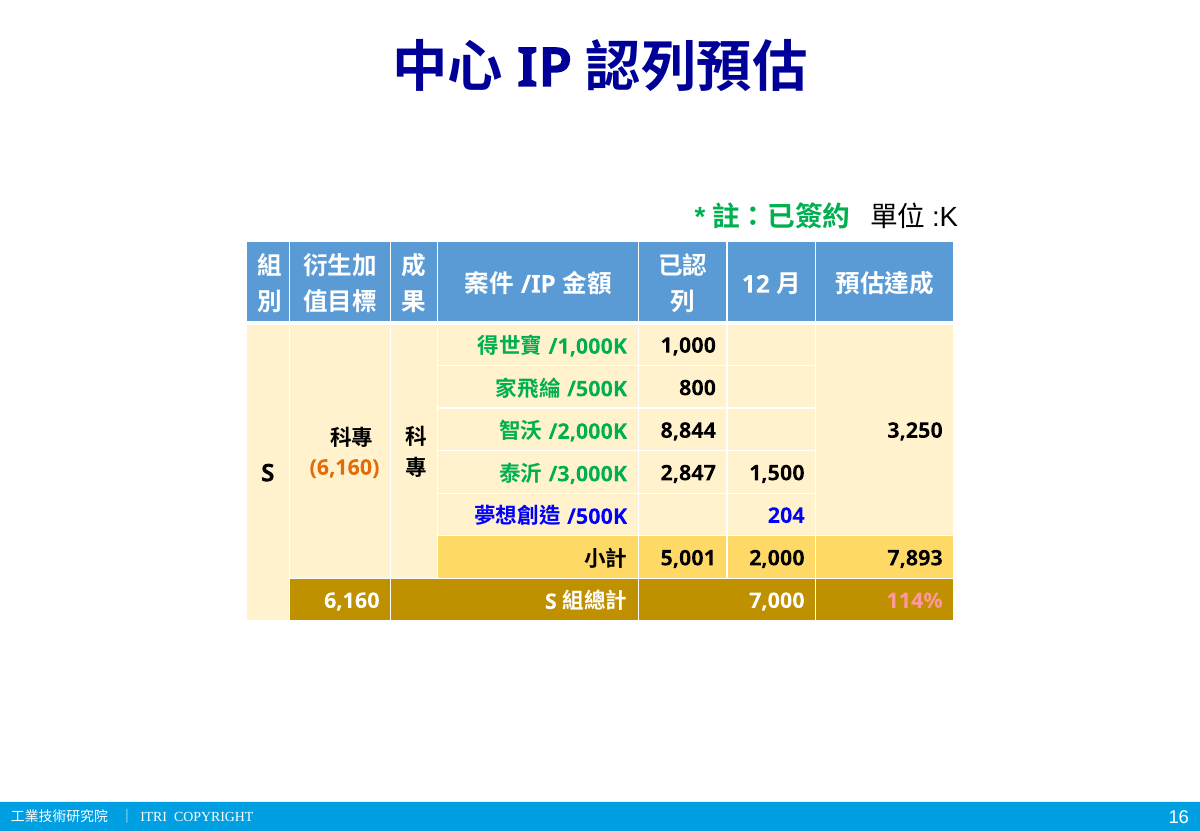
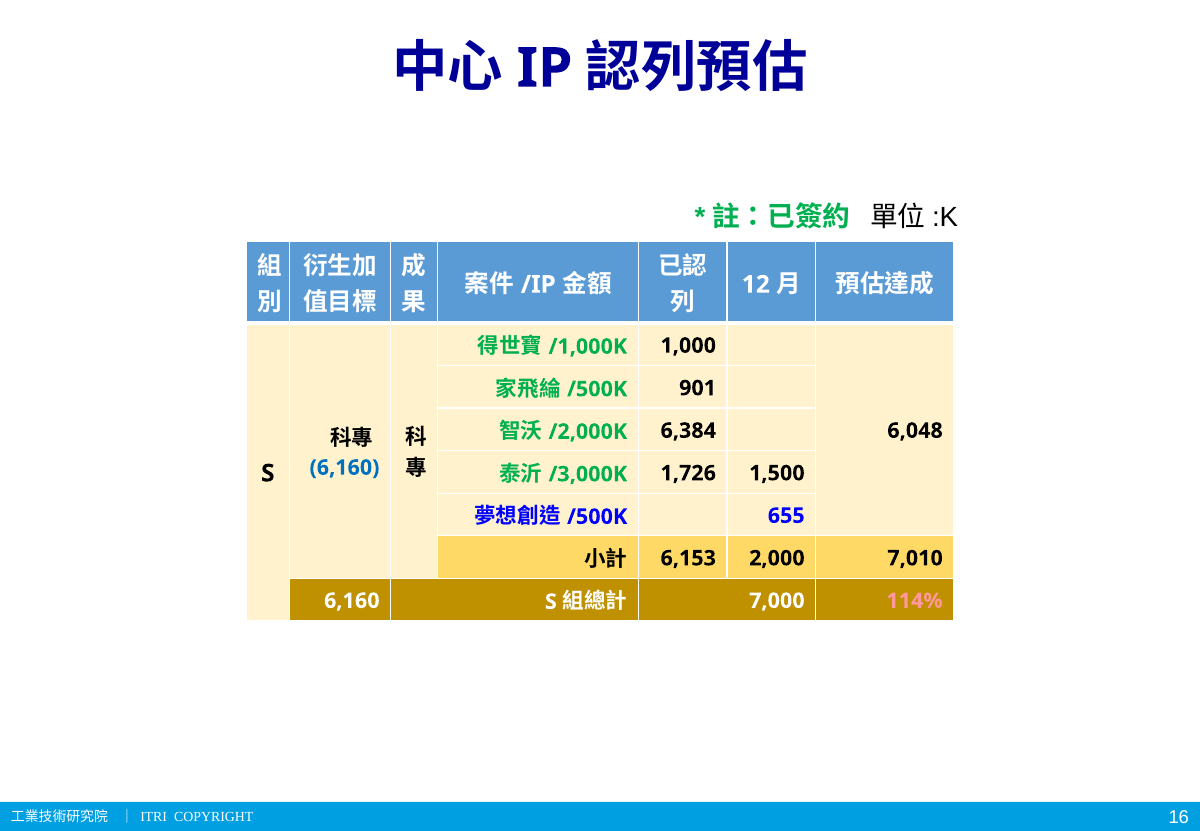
800: 800 -> 901 (698, 388)
8,844: 8,844 -> 6,384 (688, 431)
3,250: 3,250 -> 6,048 (915, 431)
6,160 colour: orange -> blue (344, 467)
2,847: 2,847 -> 1,726 (688, 473)
204: 204 -> 655 (786, 516)
5,001: 5,001 -> 6,153 (688, 558)
7,893: 7,893 -> 7,010 (915, 558)
